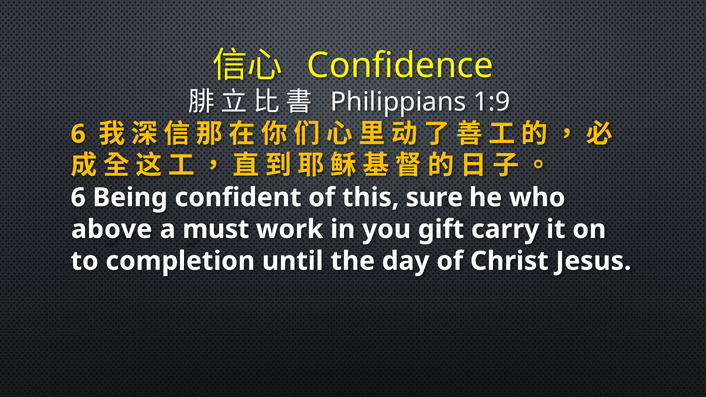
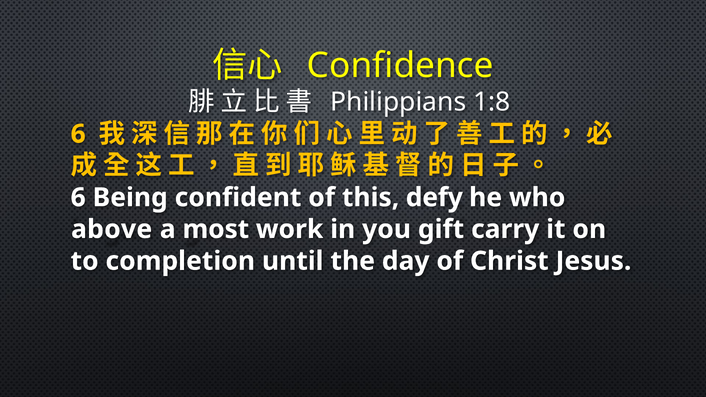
1:9: 1:9 -> 1:8 (492, 102)
sure: sure -> defy (434, 198)
must: must -> most (216, 229)
